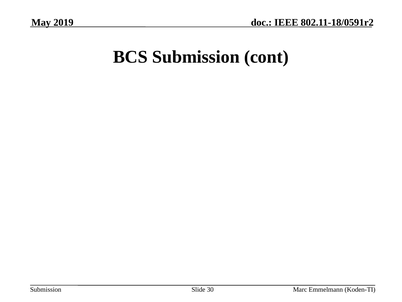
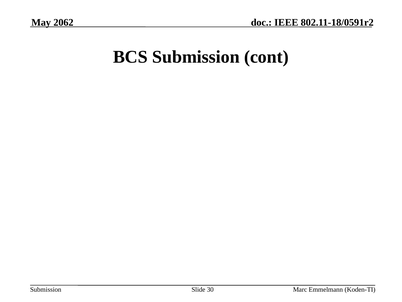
2019: 2019 -> 2062 (63, 22)
